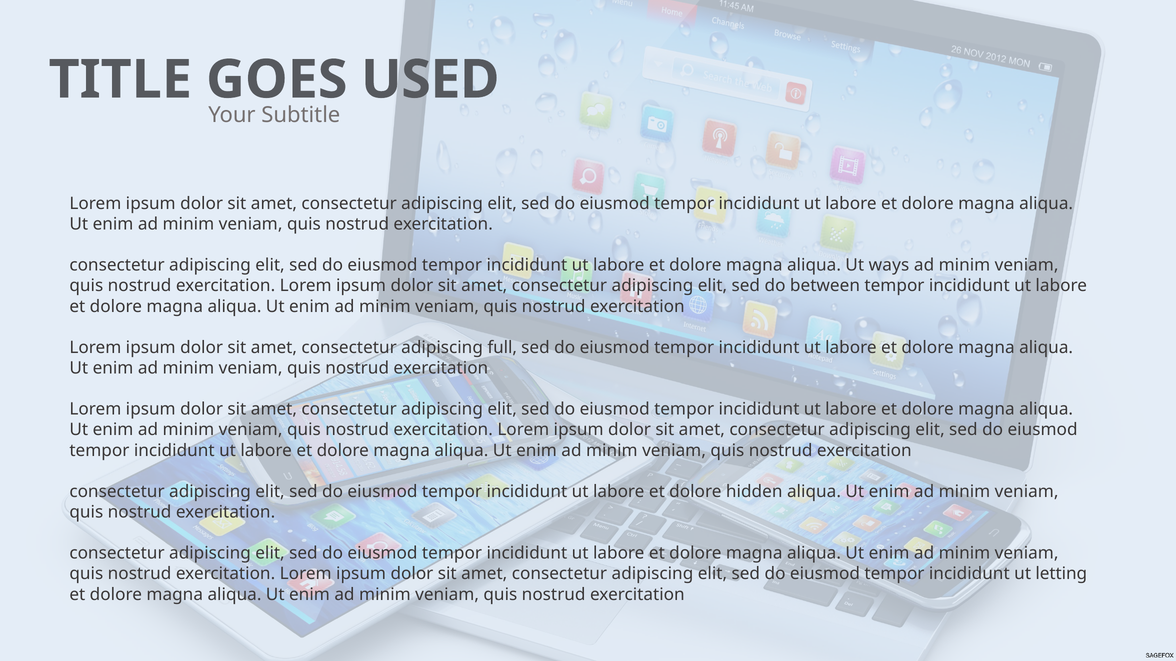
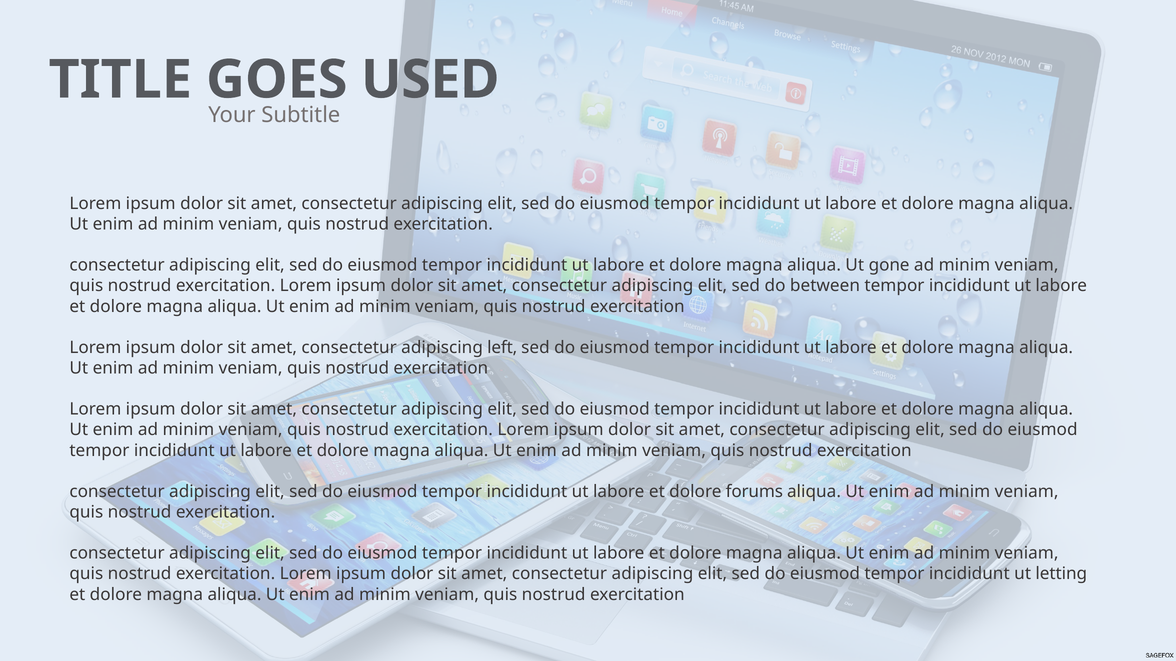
ways: ways -> gone (889, 265)
full: full -> left (502, 348)
hidden: hidden -> forums (754, 492)
